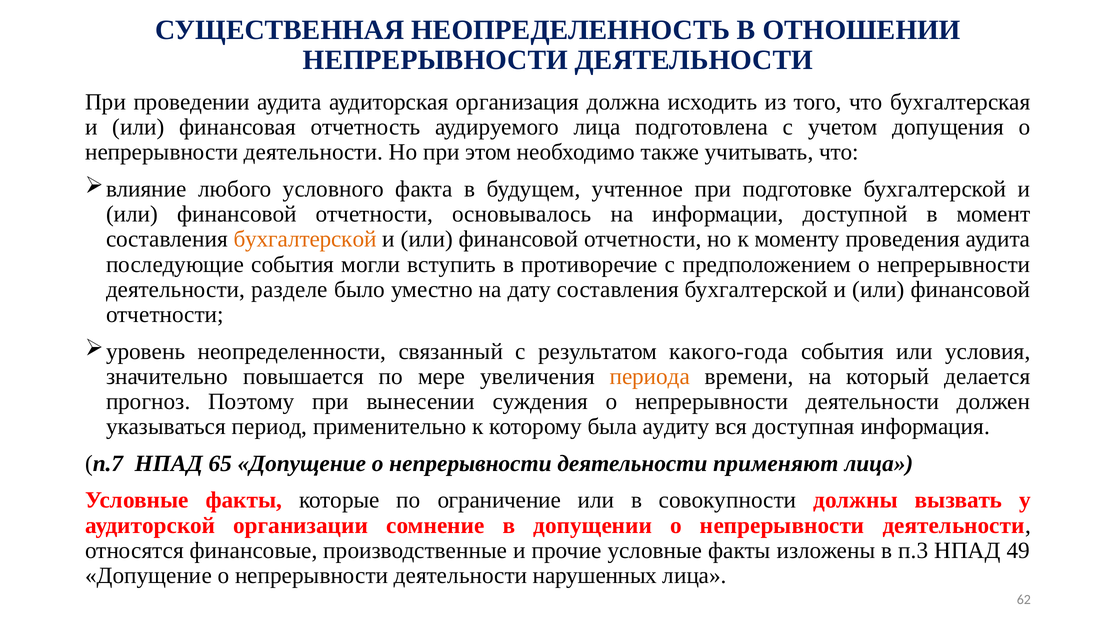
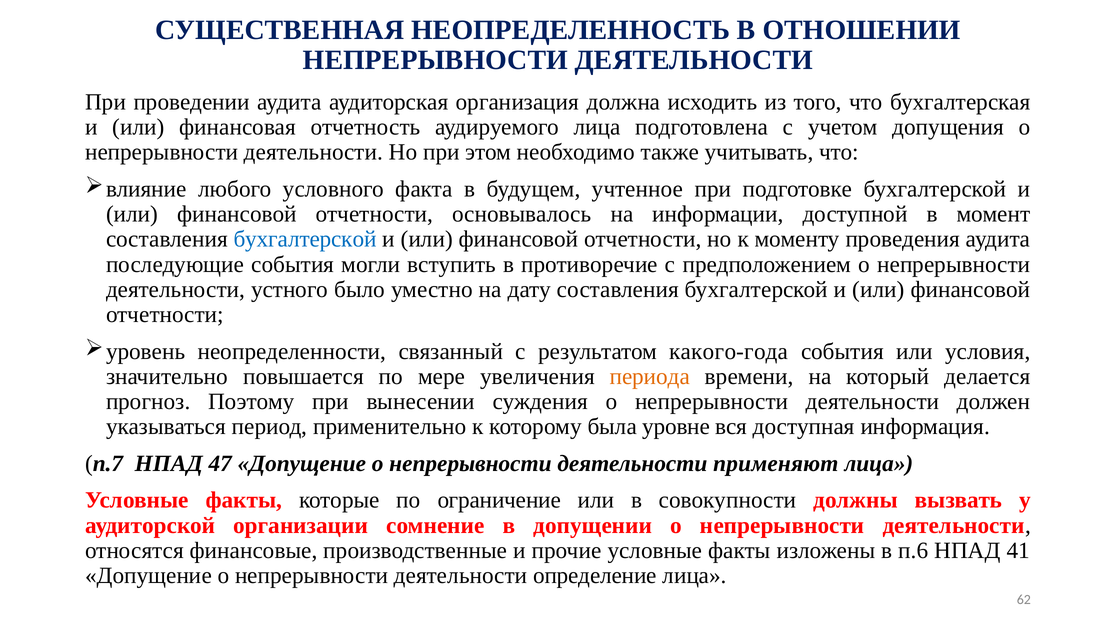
бухгалтерской colour: orange -> blue (305, 239)
разделе: разделе -> устного (290, 289)
аудиту: аудиту -> уровне (676, 427)
65: 65 -> 47 (220, 463)
п.3: п.3 -> п.6 (913, 550)
49: 49 -> 41 (1018, 550)
нарушенных: нарушенных -> определение (595, 575)
